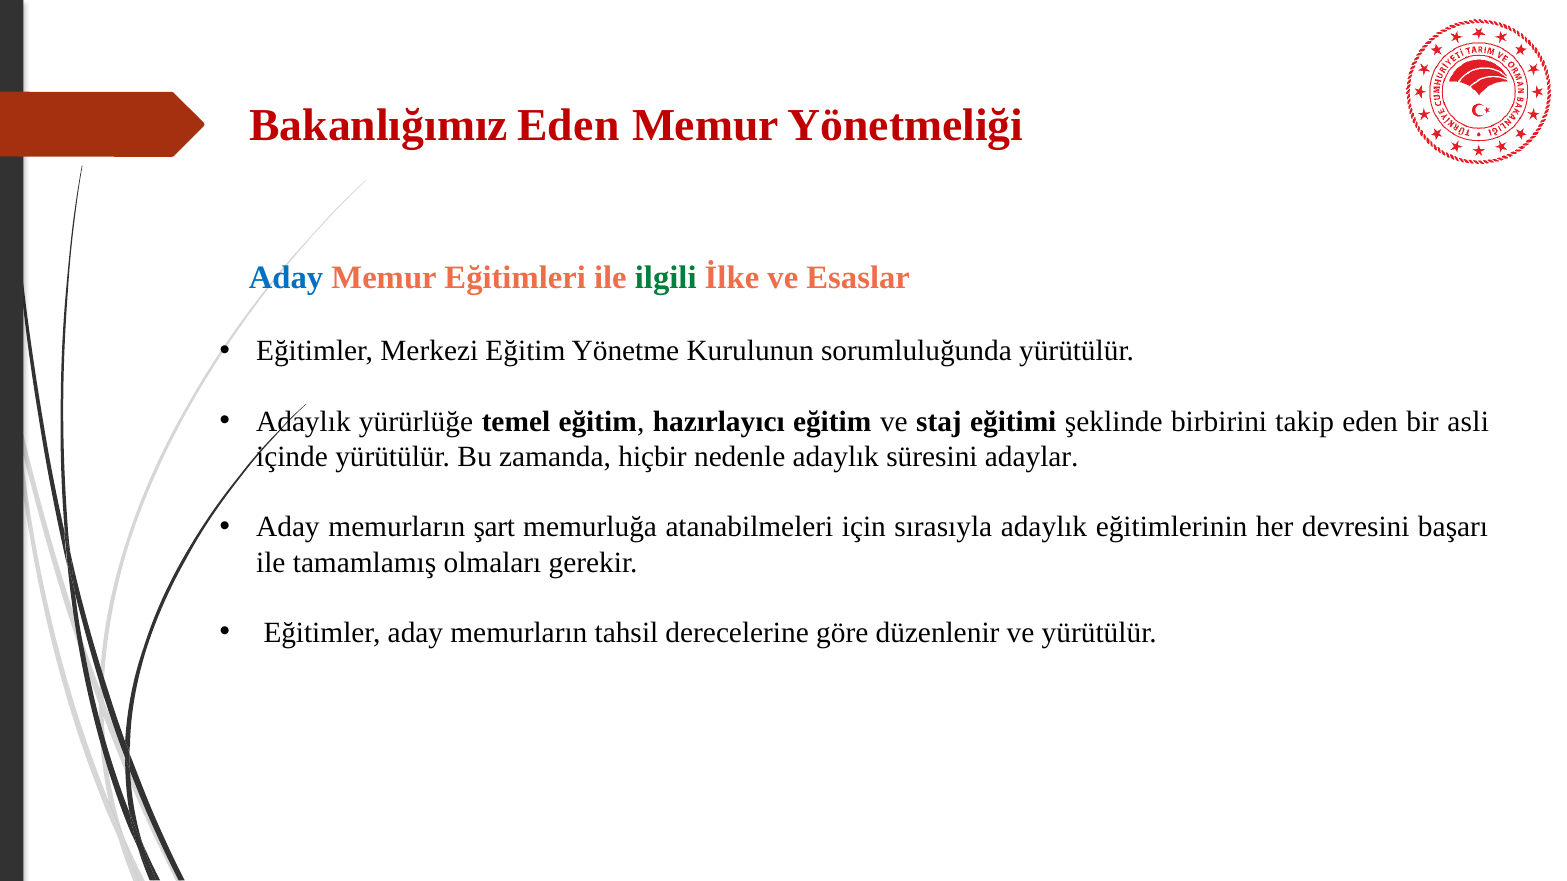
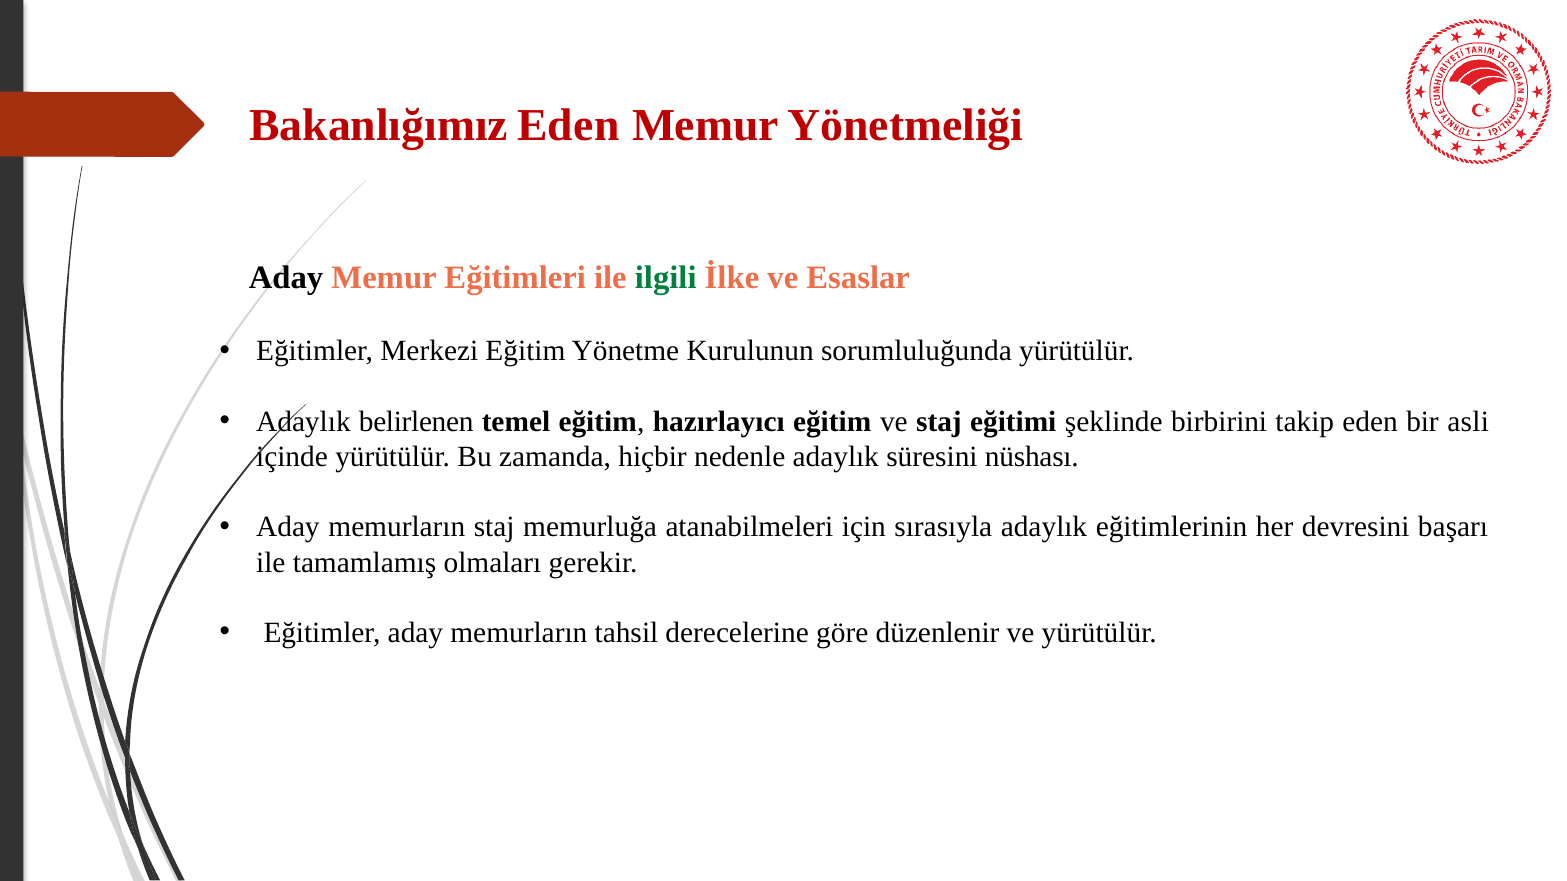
Aday colour: blue -> black (286, 278)
yürürlüğe: yürürlüğe -> belirlenen (416, 422)
adaylar: adaylar -> nüshası (1032, 457)
memurların şart: şart -> staj (494, 527)
